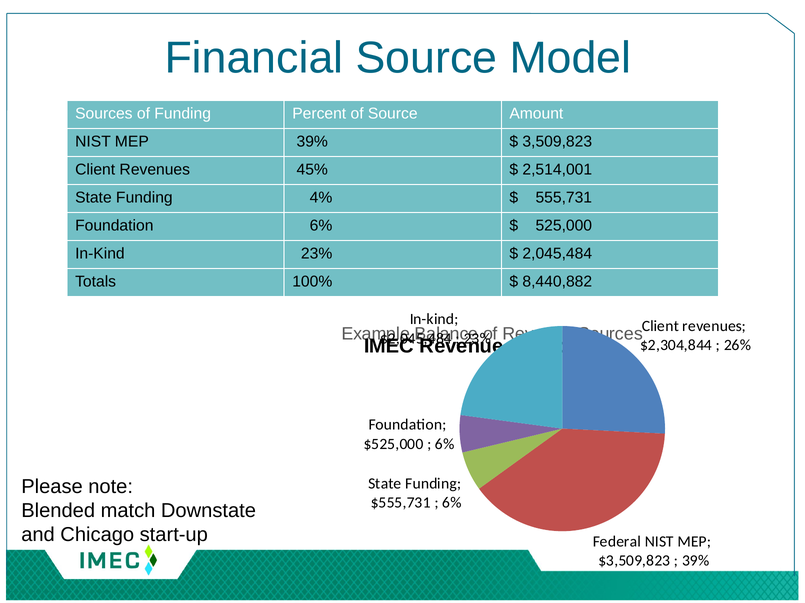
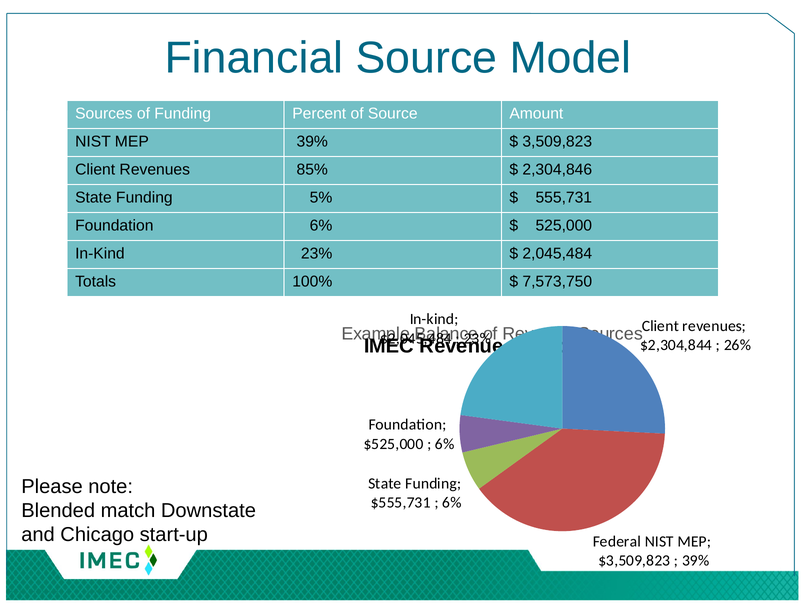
45%: 45% -> 85% (312, 170)
2,514,001: 2,514,001 -> 2,304,846 (557, 170)
4%: 4% -> 5% (321, 198)
8,440,882: 8,440,882 -> 7,573,750 (557, 282)
